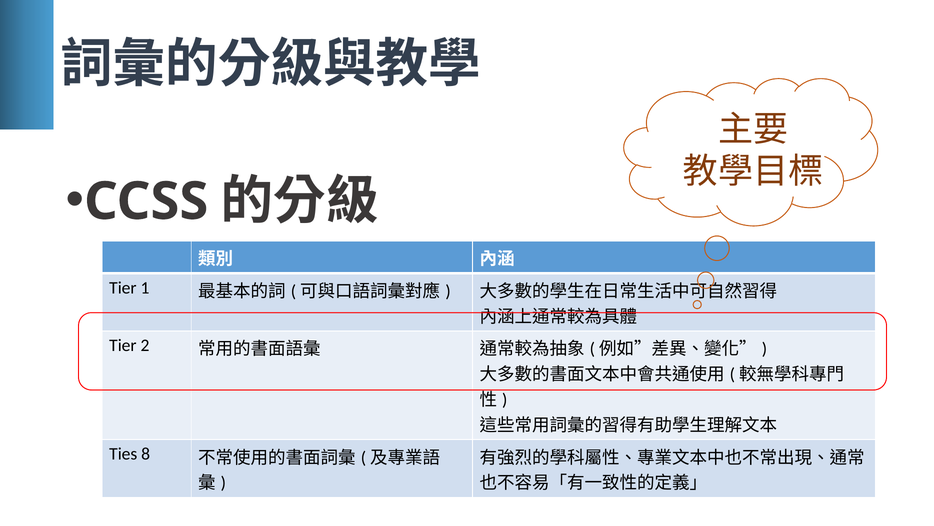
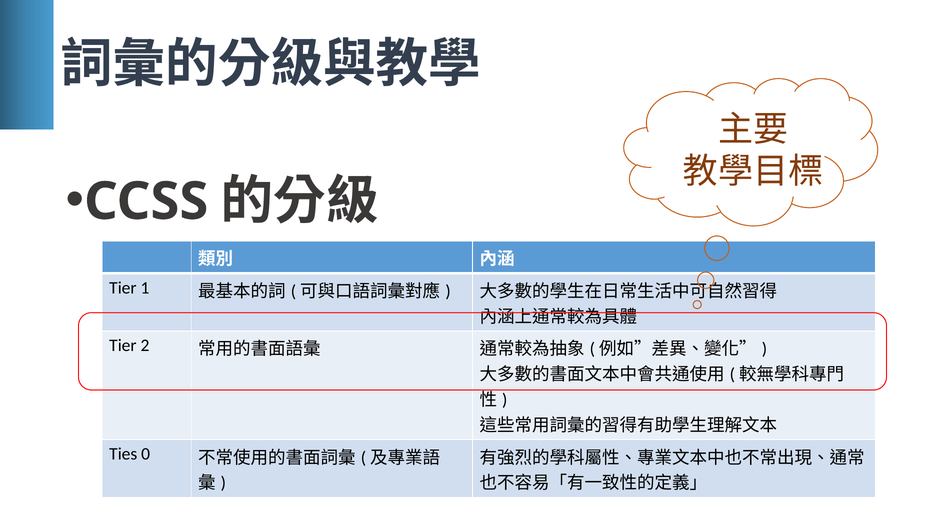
8: 8 -> 0 (146, 454)
